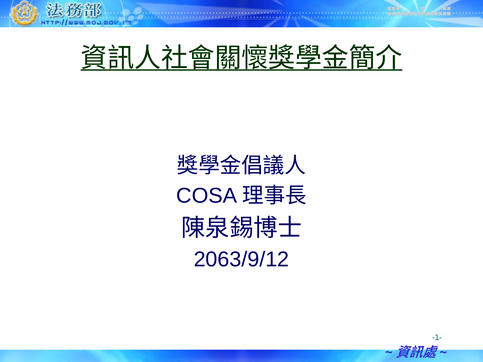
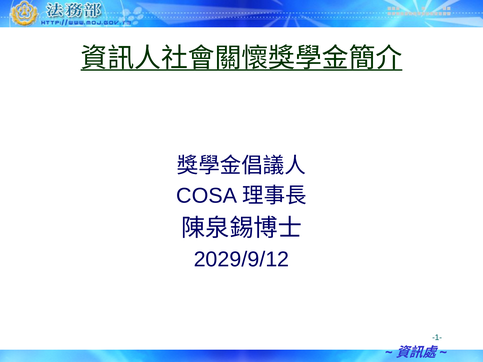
2063/9/12: 2063/9/12 -> 2029/9/12 (241, 260)
